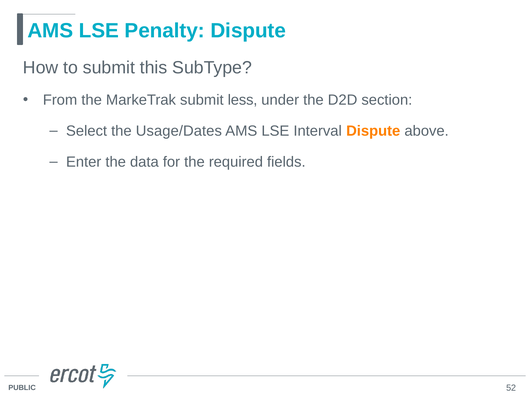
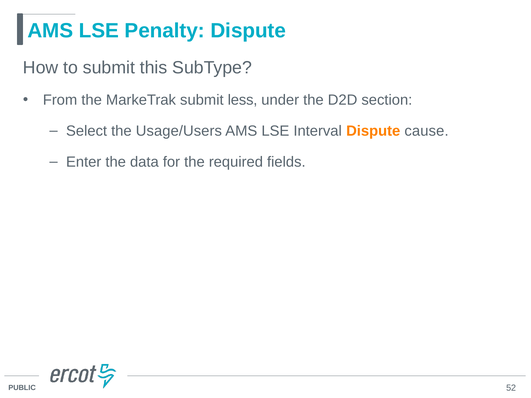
Usage/Dates: Usage/Dates -> Usage/Users (179, 131)
above: above -> cause (427, 131)
